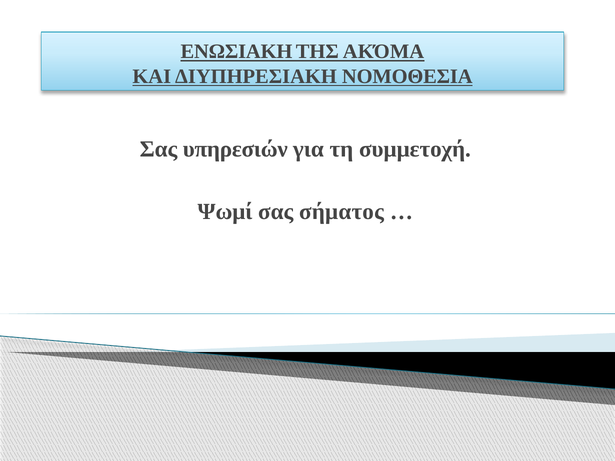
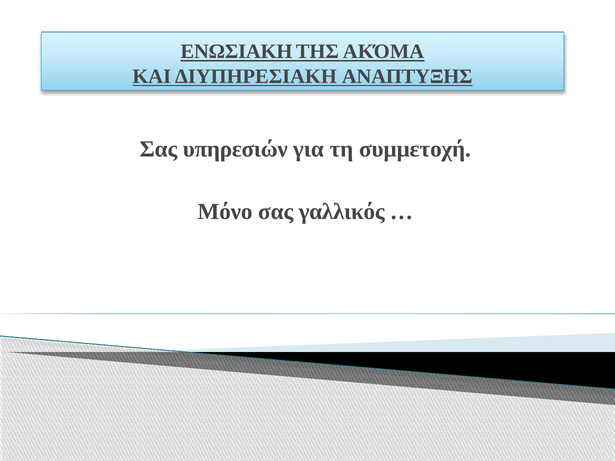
ΝΟΜΟΘΕΣΙΑ: ΝΟΜΟΘΕΣΙΑ -> ΑΝΑΠΤΥΞΗΣ (407, 76)
Ψωμί: Ψωμί -> Μόνο (225, 212)
σήματος: σήματος -> γαλλικός (342, 212)
